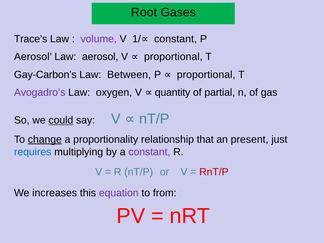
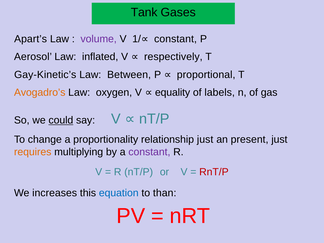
Root: Root -> Tank (144, 12)
Trace’s: Trace’s -> Apart’s (31, 39)
Law aerosol: aerosol -> inflated (100, 57)
V proportional: proportional -> respectively (173, 57)
Gay-Carbon’s: Gay-Carbon’s -> Gay-Kinetic’s (45, 75)
Avogadro’s colour: purple -> orange (40, 92)
quantity: quantity -> equality (173, 92)
partial: partial -> labels (220, 92)
change underline: present -> none (45, 139)
relationship that: that -> just (205, 139)
requires colour: blue -> orange (33, 152)
equation colour: purple -> blue (119, 193)
from: from -> than (165, 193)
